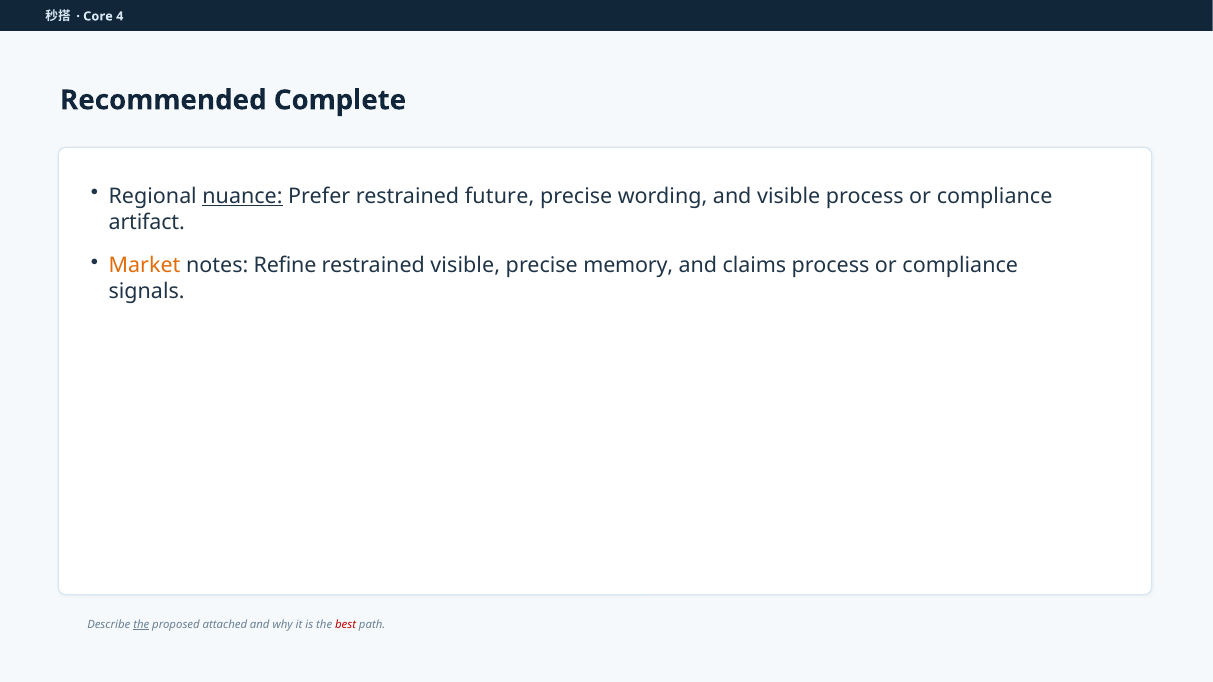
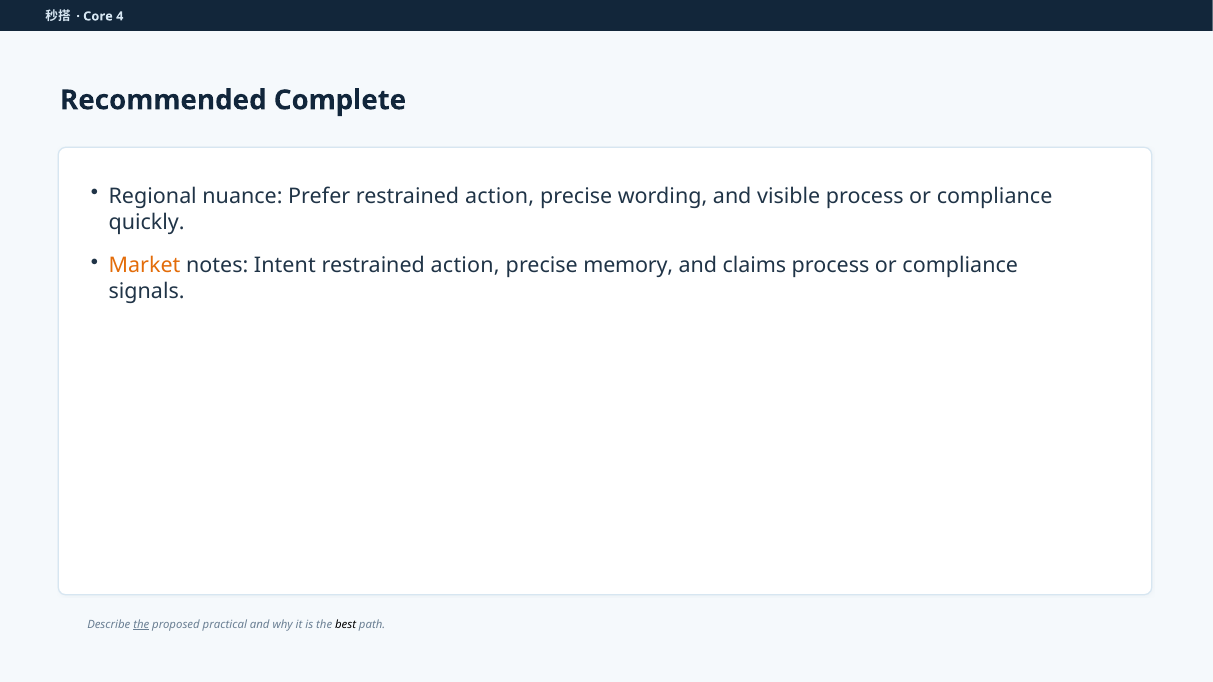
nuance underline: present -> none (243, 196)
Prefer restrained future: future -> action (500, 196)
artifact: artifact -> quickly (147, 222)
Refine: Refine -> Intent (285, 266)
visible: visible -> action (465, 266)
attached: attached -> practical (225, 625)
best colour: red -> black (346, 625)
